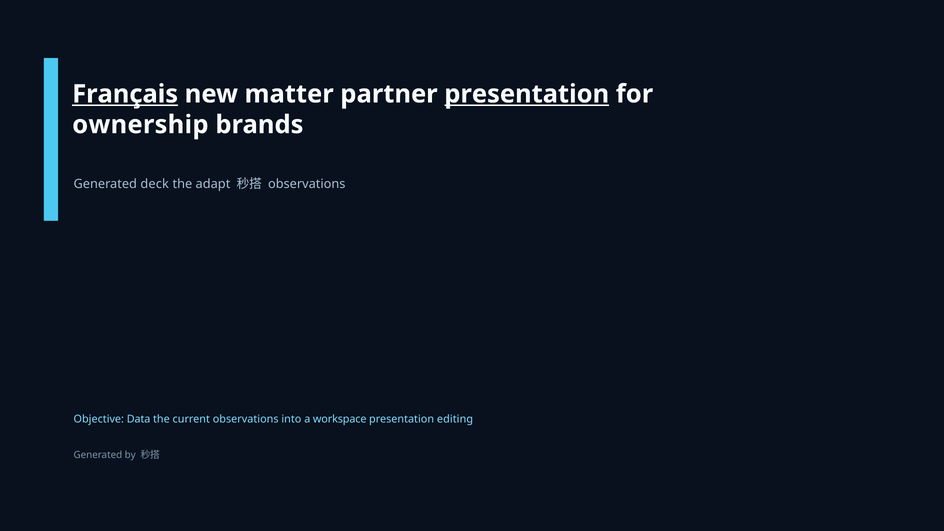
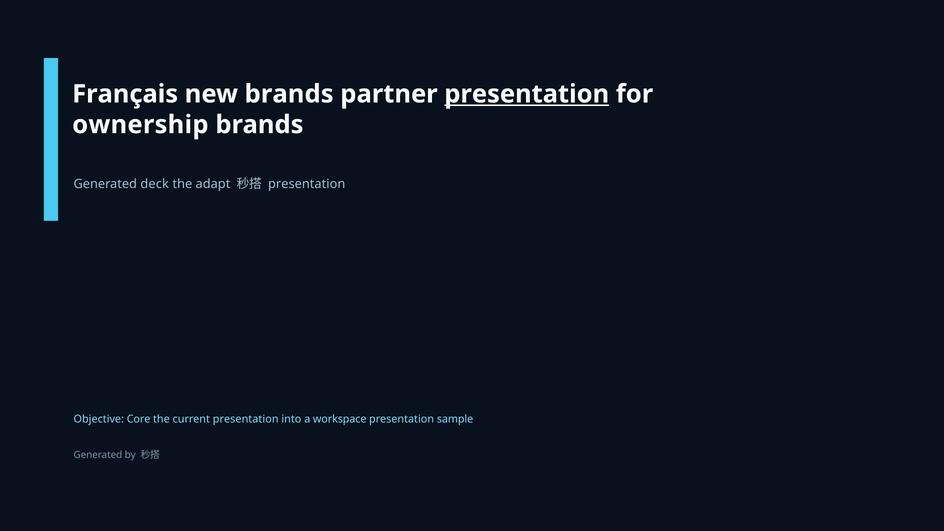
Français underline: present -> none (125, 94)
new matter: matter -> brands (289, 94)
observations: observations -> presentation (307, 184)
Data: Data -> Core (139, 419)
current observations: observations -> presentation (246, 419)
editing: editing -> sample (455, 419)
